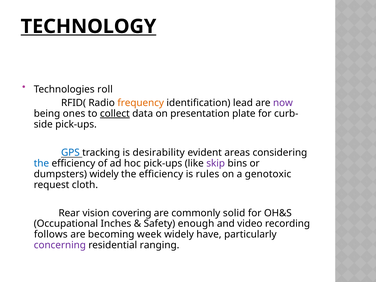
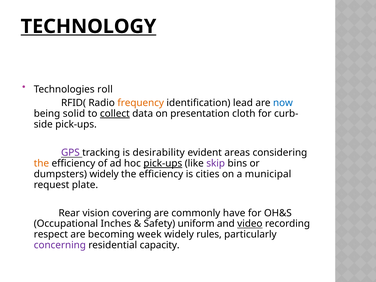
now colour: purple -> blue (283, 103)
ones: ones -> solid (74, 114)
plate: plate -> cloth (244, 114)
GPS colour: blue -> purple (70, 153)
the colour: blue -> orange (41, 163)
pick-ups underline: none -> present (163, 163)
rules: rules -> cities (208, 174)
genotoxic: genotoxic -> municipal (268, 174)
cloth: cloth -> plate (85, 185)
solid: solid -> have (234, 213)
enough: enough -> uniform (196, 224)
video underline: none -> present (250, 224)
follows: follows -> respect (51, 234)
have: have -> rules (209, 234)
ranging: ranging -> capacity (160, 245)
